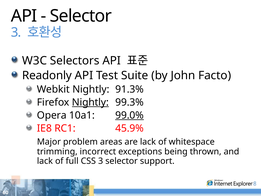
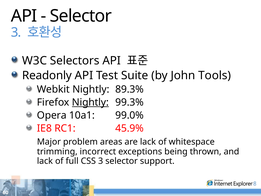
Facto: Facto -> Tools (215, 75)
91.3%: 91.3% -> 89.3% (130, 89)
99.0% underline: present -> none (130, 115)
